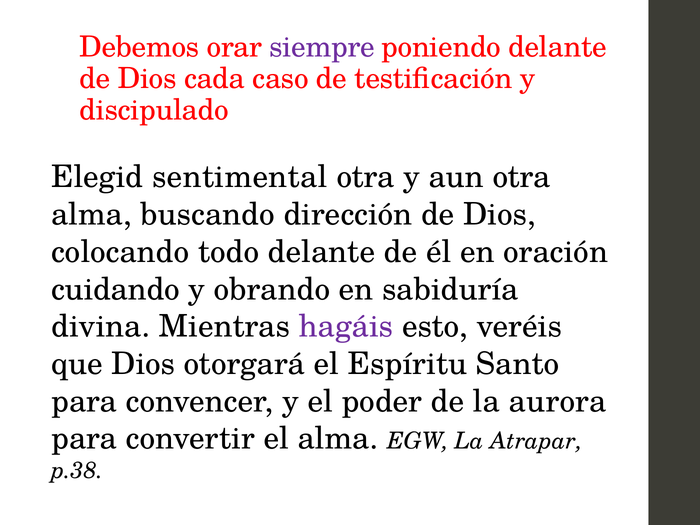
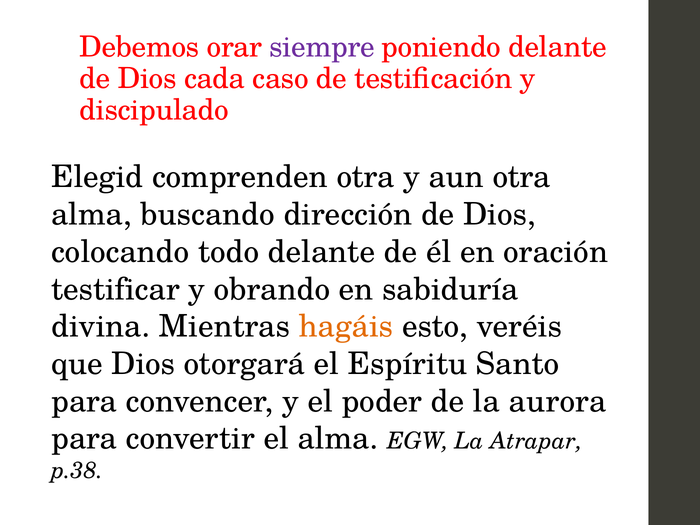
sentimental: sentimental -> comprenden (240, 177)
cuidando: cuidando -> testificar (115, 289)
hagáis colour: purple -> orange (346, 327)
